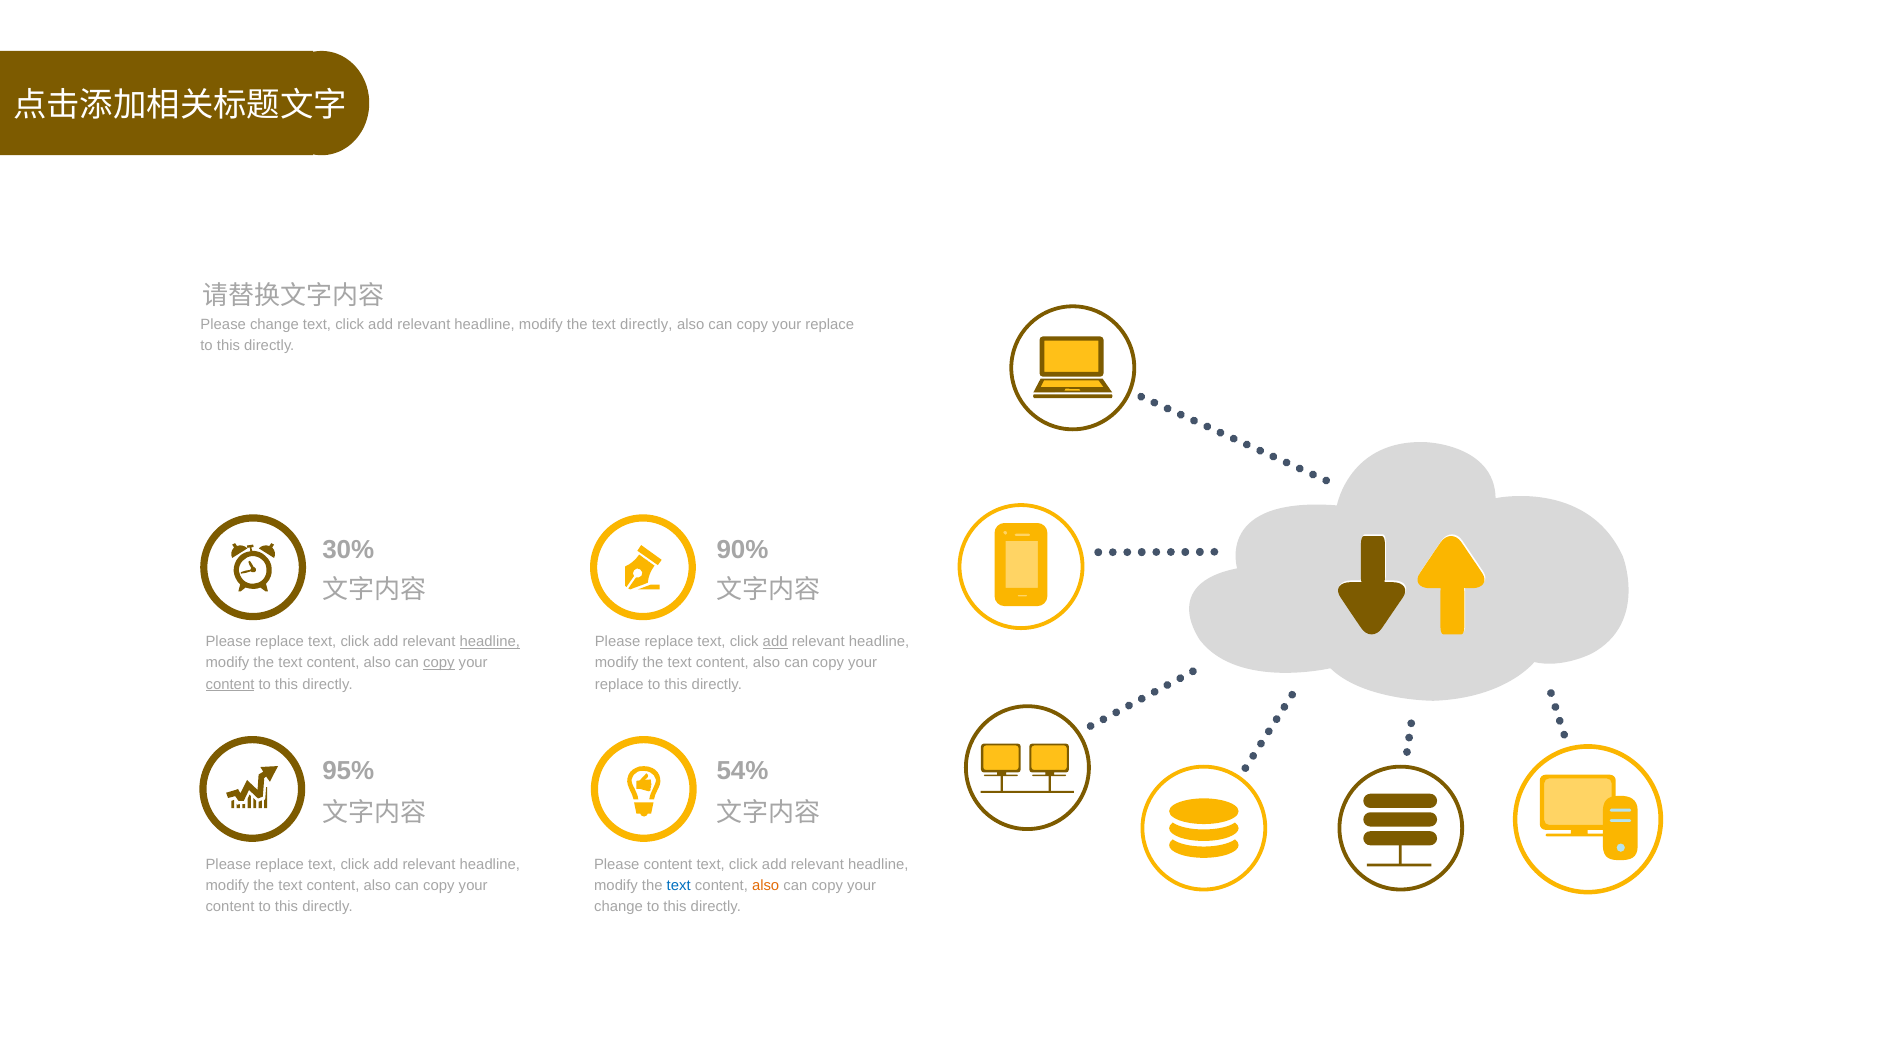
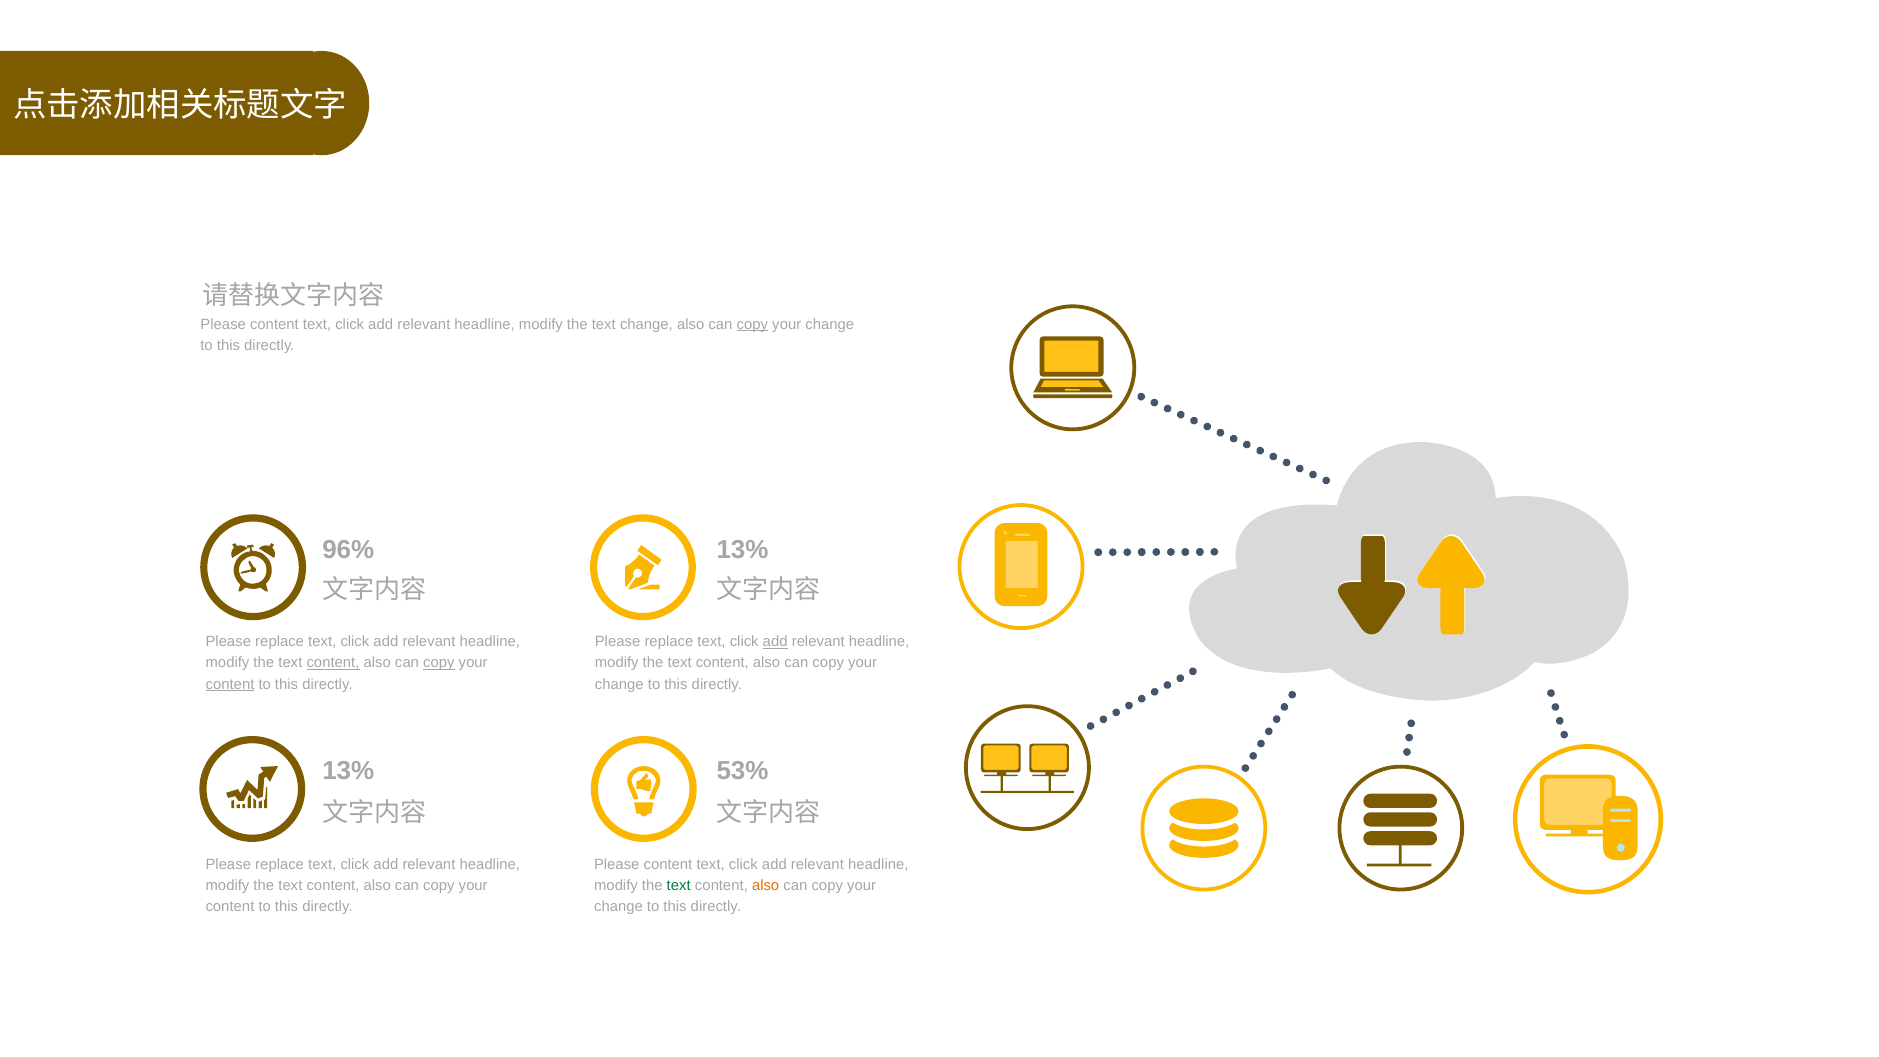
change: change -> content (274, 324)
text directly: directly -> change (646, 324)
copy underline: none -> present (752, 324)
replace: replace -> change (830, 324)
30%: 30% -> 96% (348, 550)
90%: 90% -> 13% (743, 550)
headline underline: present -> none (490, 642)
content underline: none -> present (333, 663)
replace: replace -> change (619, 684)
95%: 95% -> 13% (348, 771)
54%: 54% -> 53% (743, 771)
text colour: blue -> green (679, 886)
